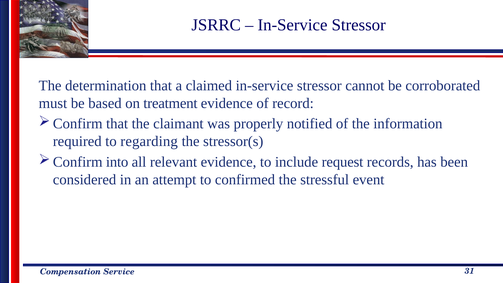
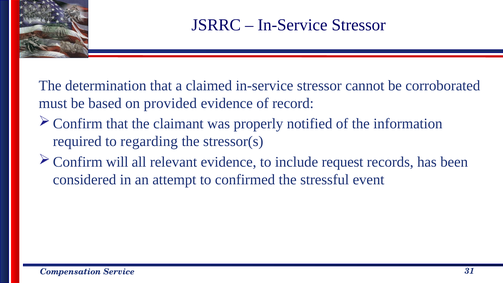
treatment: treatment -> provided (170, 103)
into: into -> will (117, 162)
